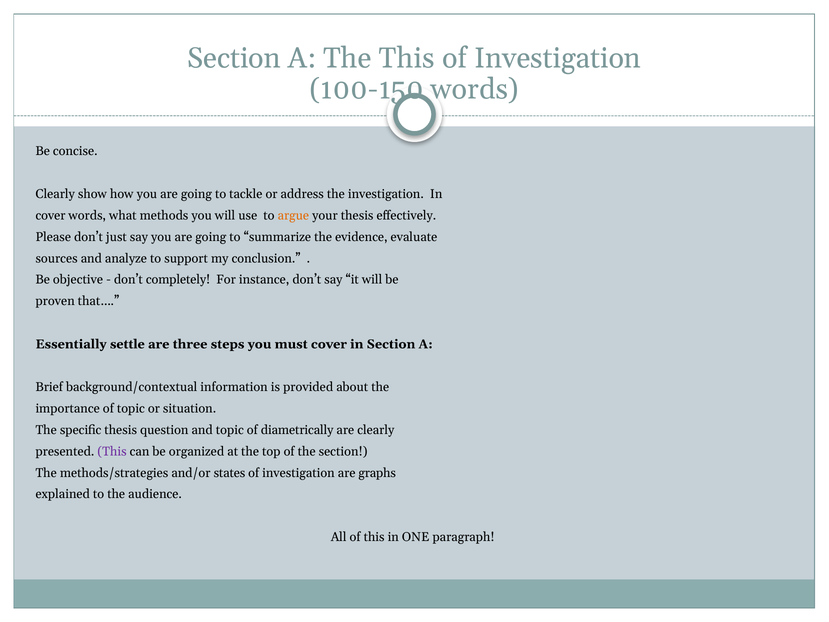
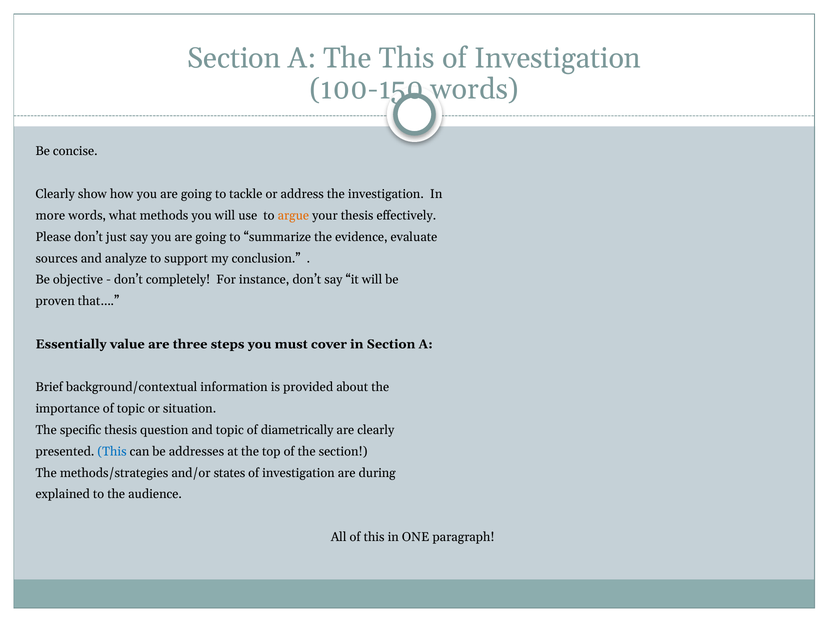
cover: cover -> more (50, 215)
settle: settle -> value (127, 344)
This colour: purple -> blue (112, 451)
organized: organized -> addresses (196, 451)
graphs: graphs -> during (377, 473)
